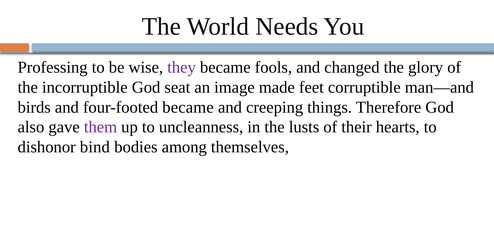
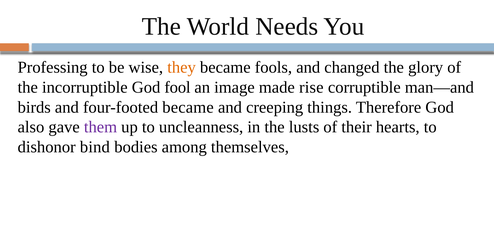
they colour: purple -> orange (182, 67)
seat: seat -> fool (177, 87)
feet: feet -> rise (311, 87)
